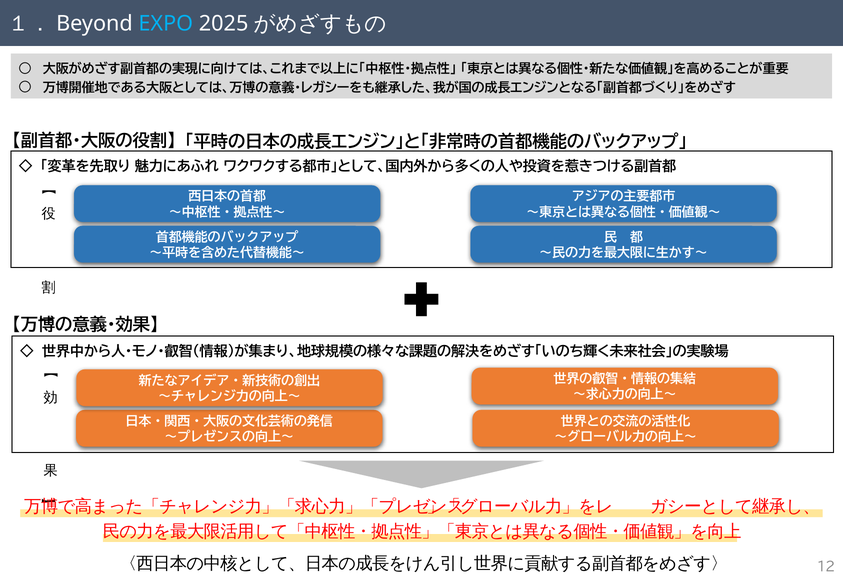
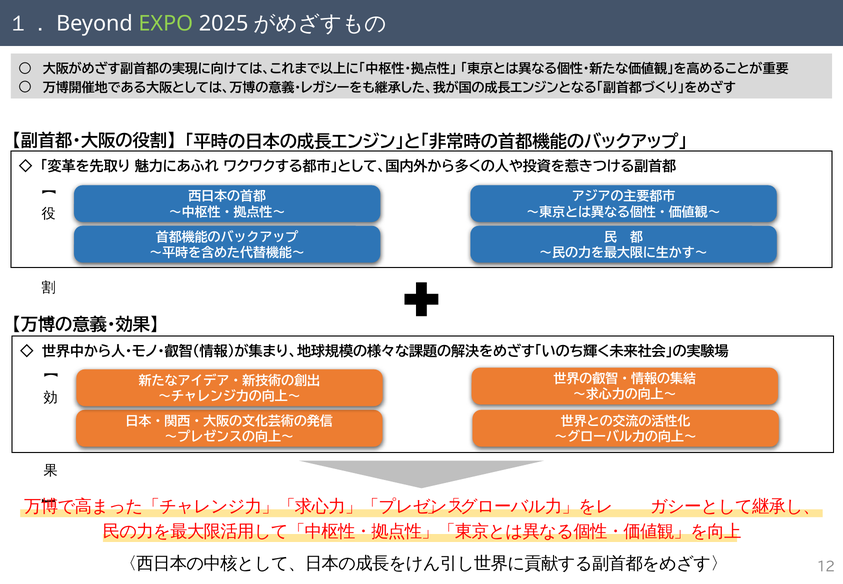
EXPO colour: light blue -> light green (166, 24)
